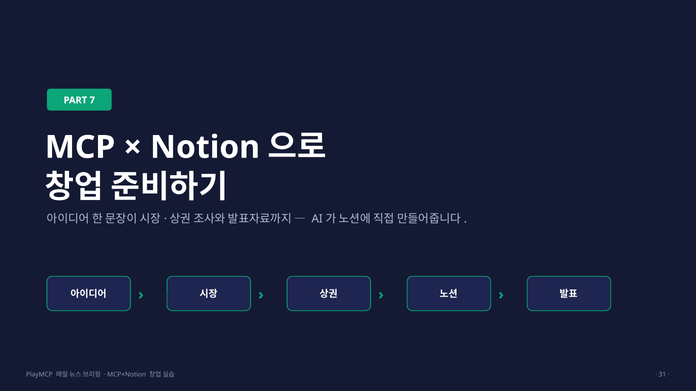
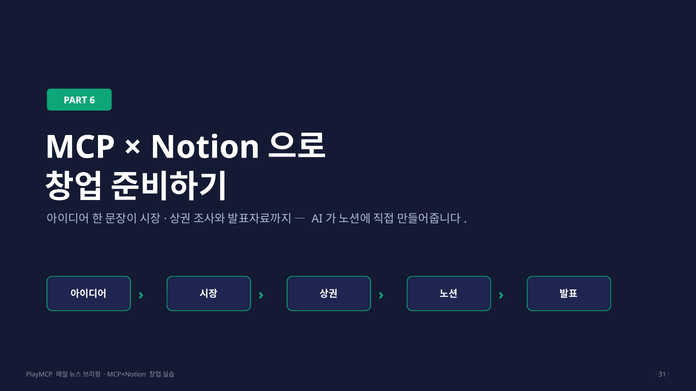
7: 7 -> 6 (92, 100)
